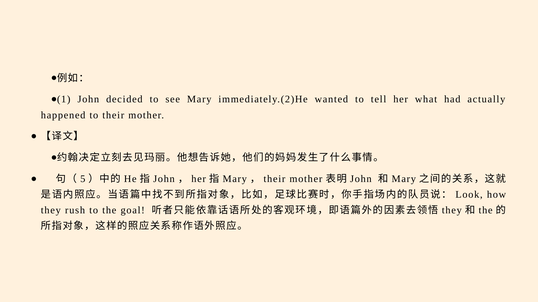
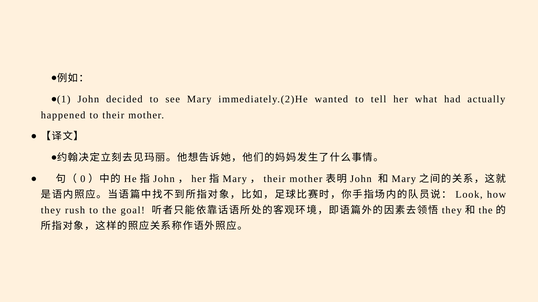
5: 5 -> 0 (83, 179)
